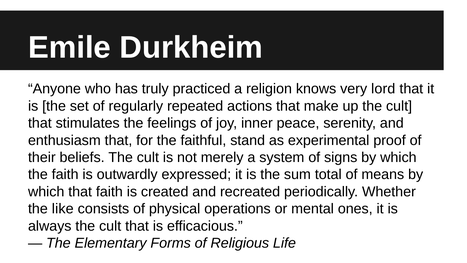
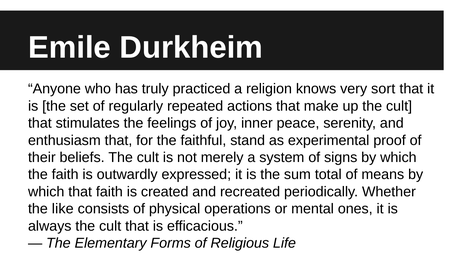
lord: lord -> sort (383, 89)
